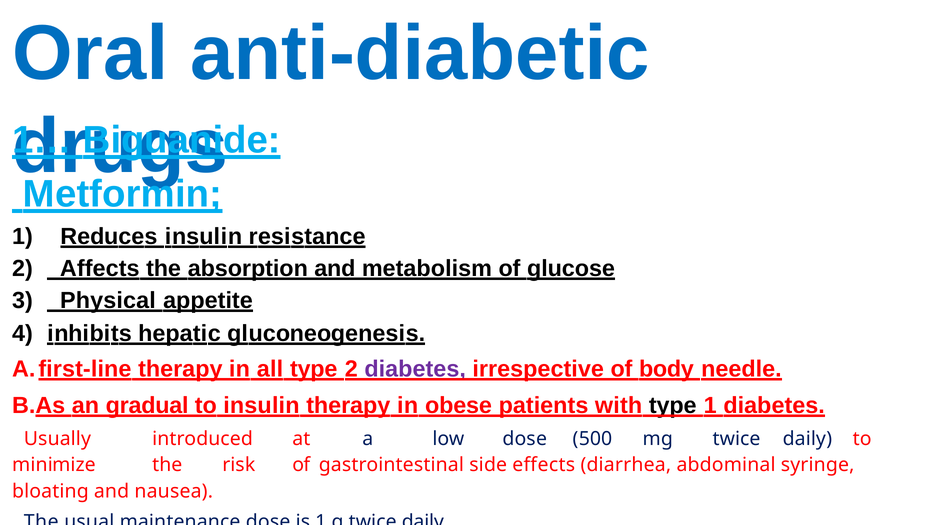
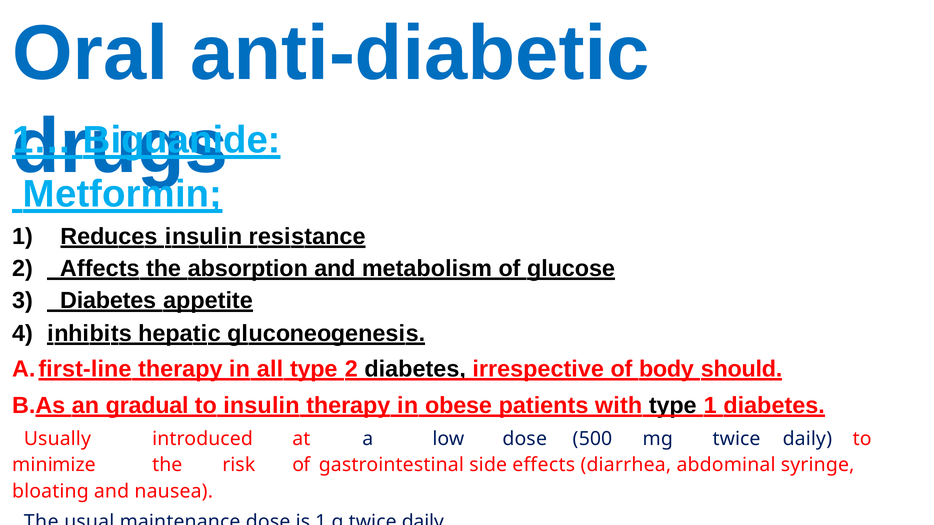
Physical: Physical -> Diabetes (108, 301)
diabetes colour: purple -> black (415, 369)
needle: needle -> should (742, 369)
